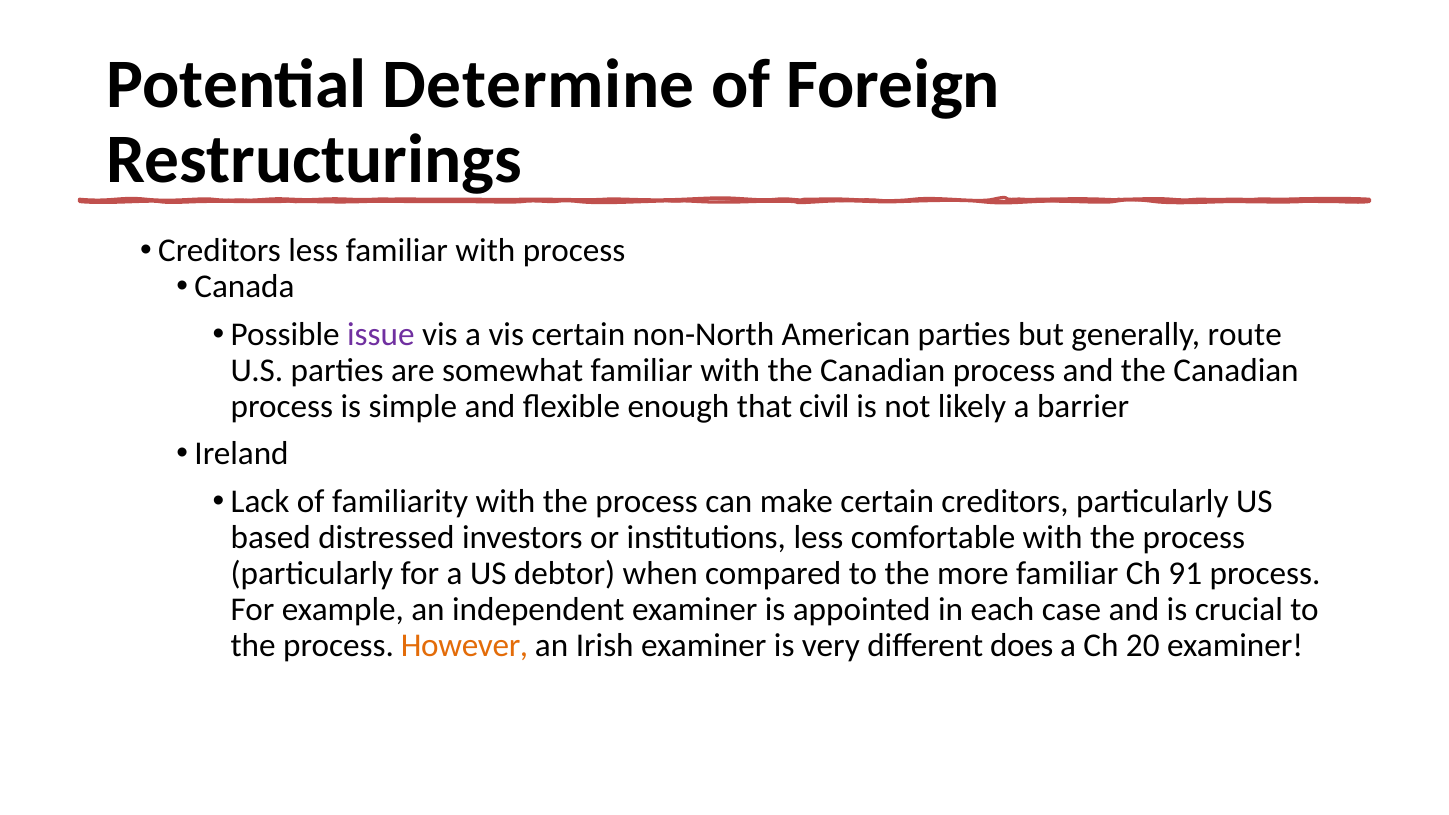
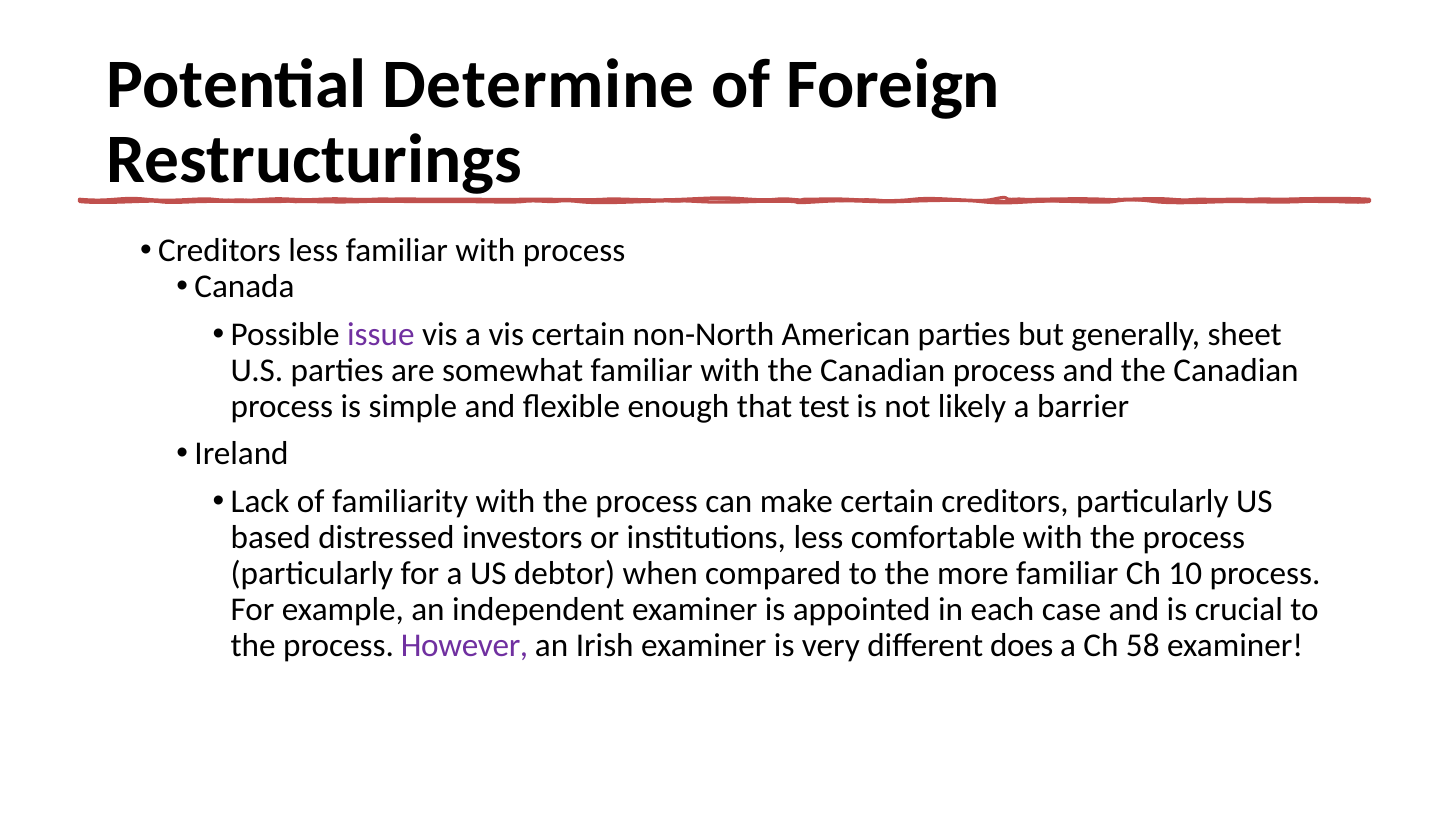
route: route -> sheet (1245, 334)
civil: civil -> test (824, 406)
91: 91 -> 10 (1185, 574)
However colour: orange -> purple (465, 645)
20: 20 -> 58 (1143, 645)
